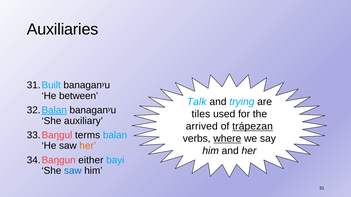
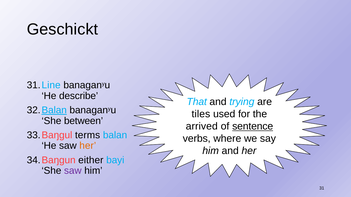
Auxiliaries: Auxiliaries -> Geschickt (62, 29)
Built: Built -> Line (51, 85)
between: between -> describe (79, 96)
Talk: Talk -> That (197, 102)
auxiliary: auxiliary -> between (84, 121)
trápezan: trápezan -> sentence (253, 127)
where underline: present -> none (227, 139)
saw colour: blue -> purple (73, 171)
